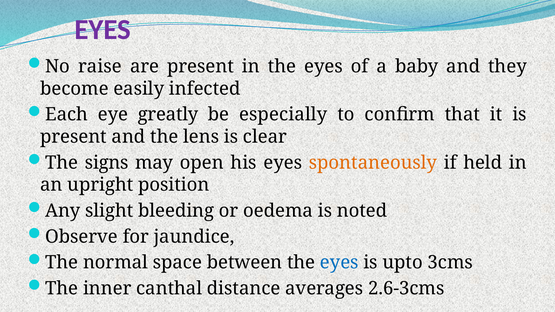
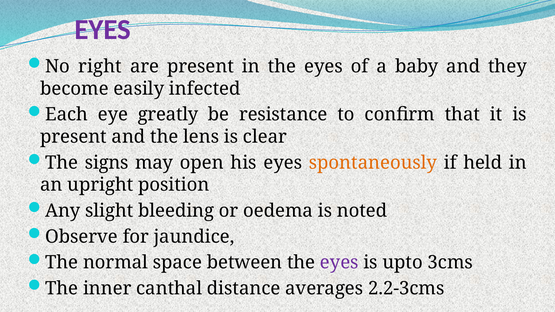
raise: raise -> right (100, 66)
especially: especially -> resistance (283, 115)
eyes colour: blue -> purple (339, 263)
2.6-3cms: 2.6-3cms -> 2.2-3cms (406, 289)
